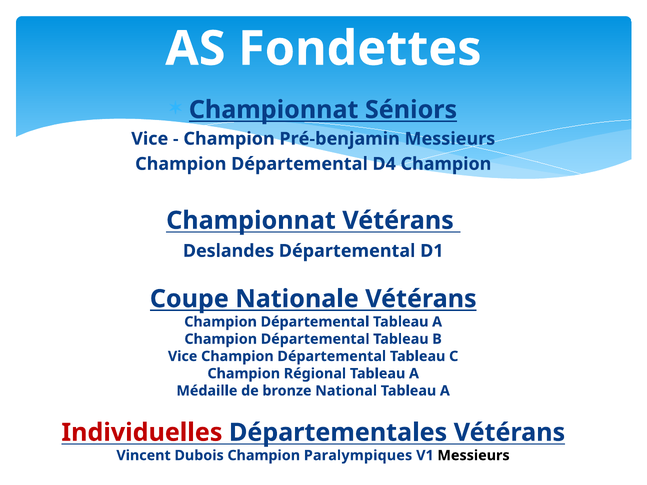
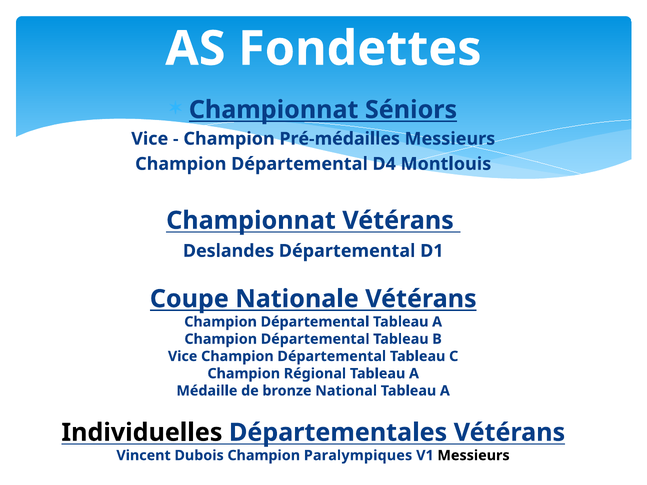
Pré-benjamin: Pré-benjamin -> Pré-médailles (340, 139)
D4 Champion: Champion -> Montlouis (446, 164)
Individuelles colour: red -> black (142, 433)
